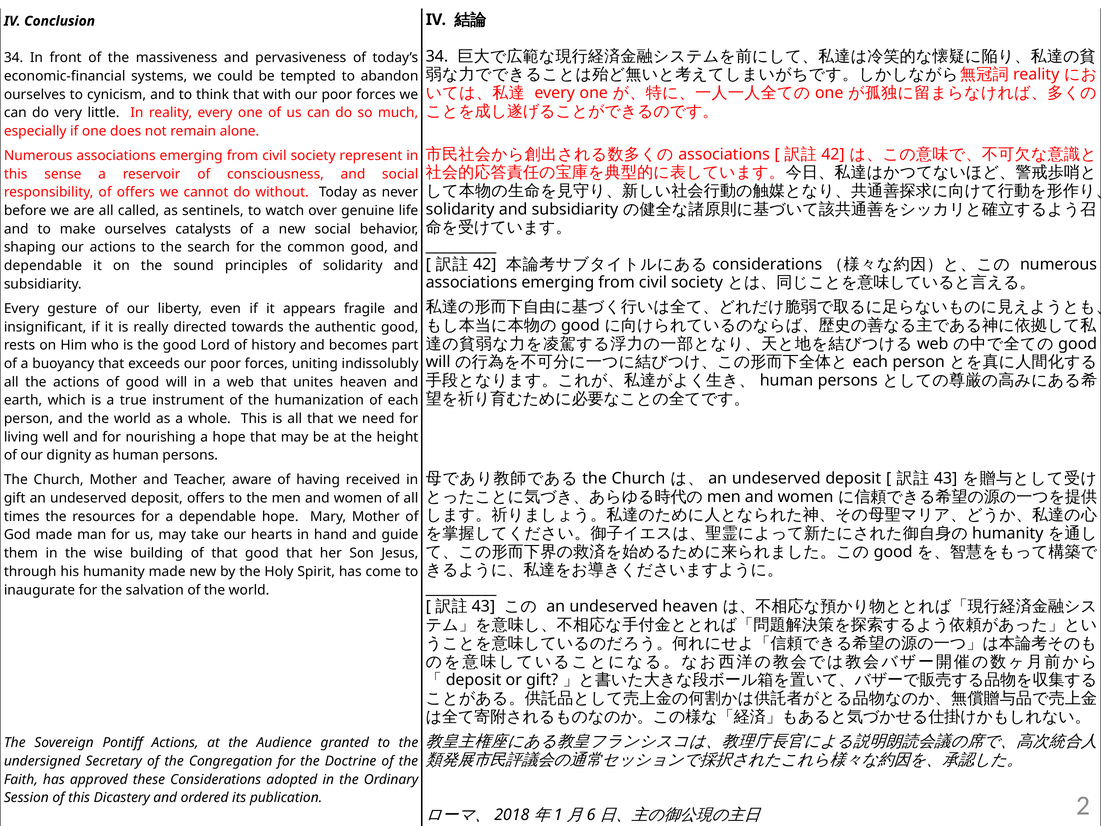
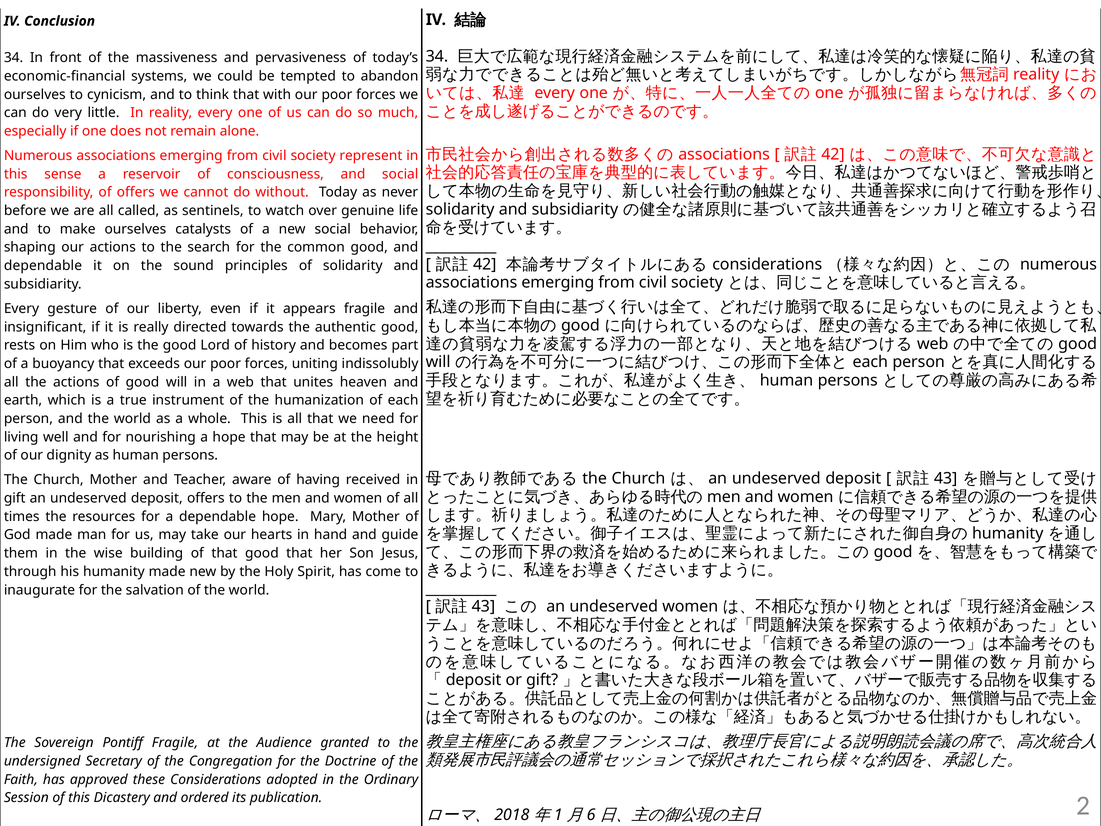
undeserved heaven: heaven -> women (690, 606)
Pontiff Actions: Actions -> Fragile (175, 743)
